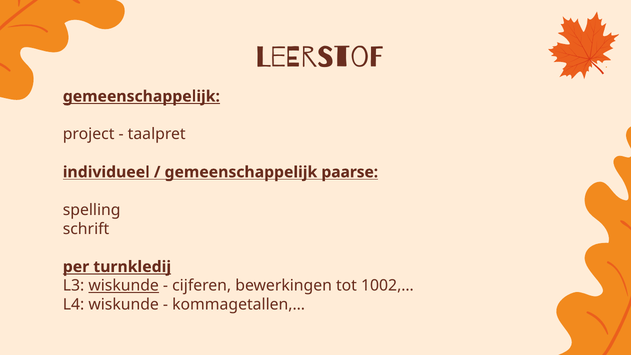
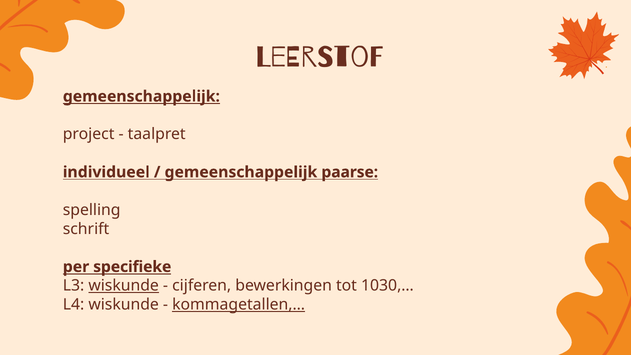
turnkledij: turnkledij -> specifieke (132, 267)
1002,…: 1002,… -> 1030,… (387, 286)
kommagetallen,… underline: none -> present (239, 305)
